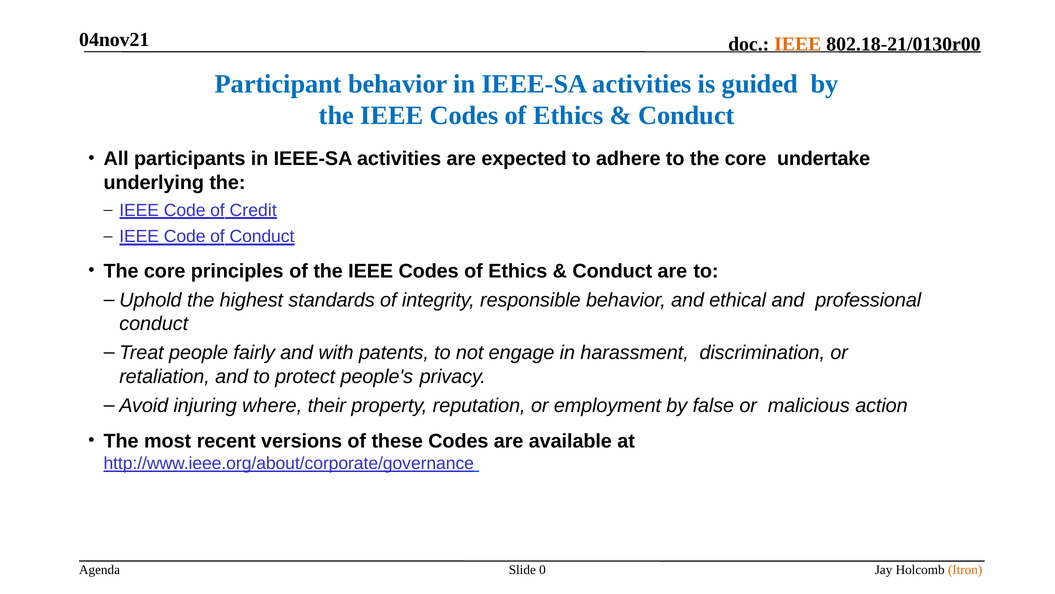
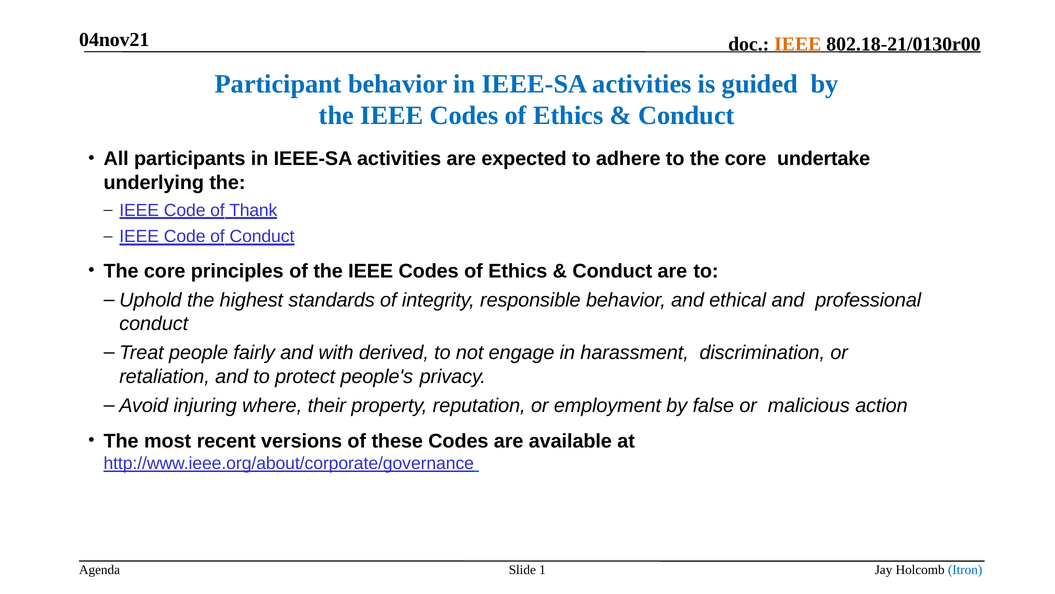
Credit: Credit -> Thank (253, 210)
patents: patents -> derived (394, 352)
0: 0 -> 1 (542, 569)
Itron colour: orange -> blue (965, 569)
